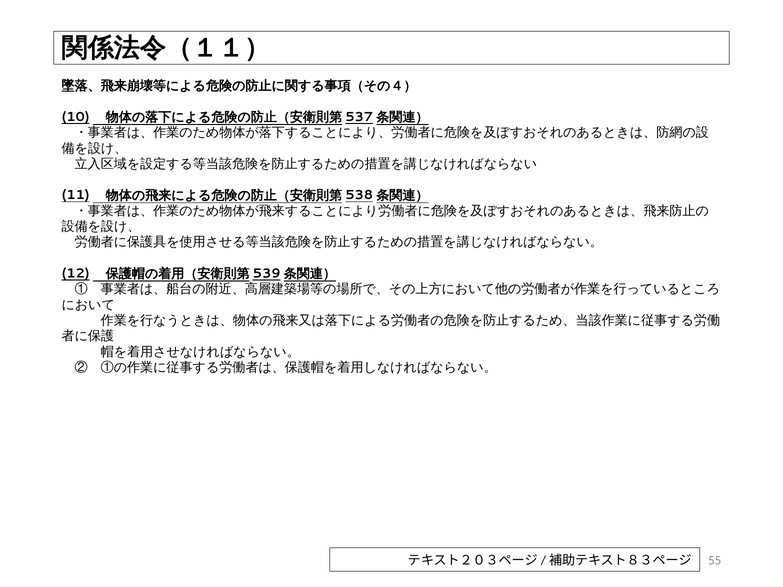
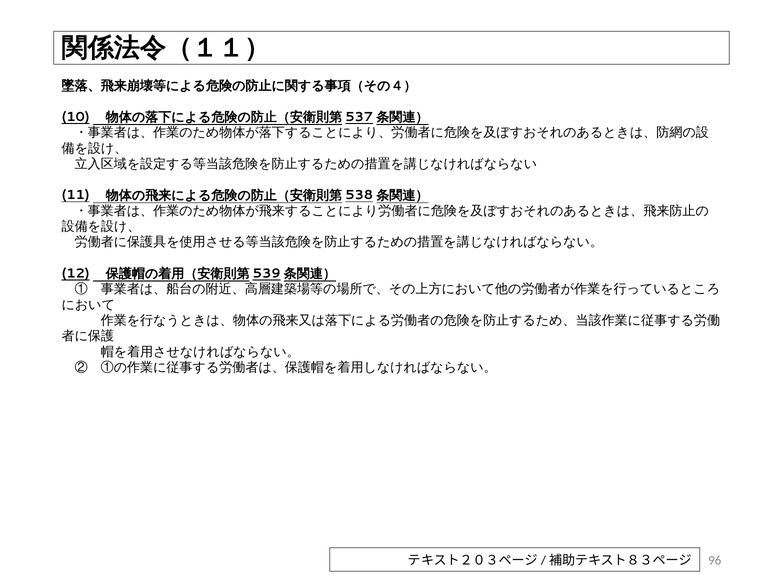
55: 55 -> 96 (715, 561)
